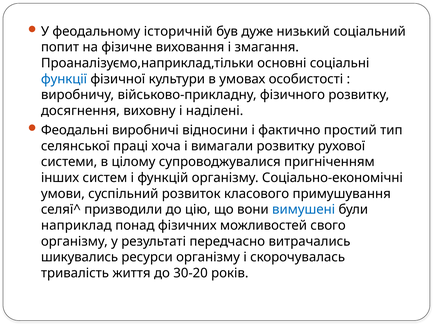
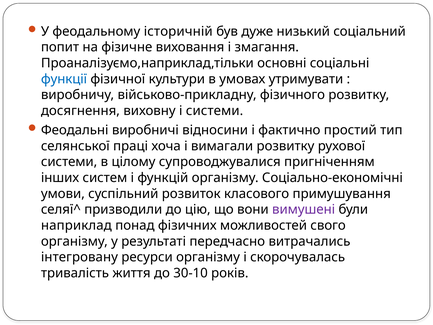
особистості: особистості -> утримувати (306, 79)
і наділені: наділені -> системи (215, 111)
вимушені colour: blue -> purple (304, 209)
шикувались: шикувались -> інтегровану (79, 257)
30-20: 30-20 -> 30-10 (191, 273)
